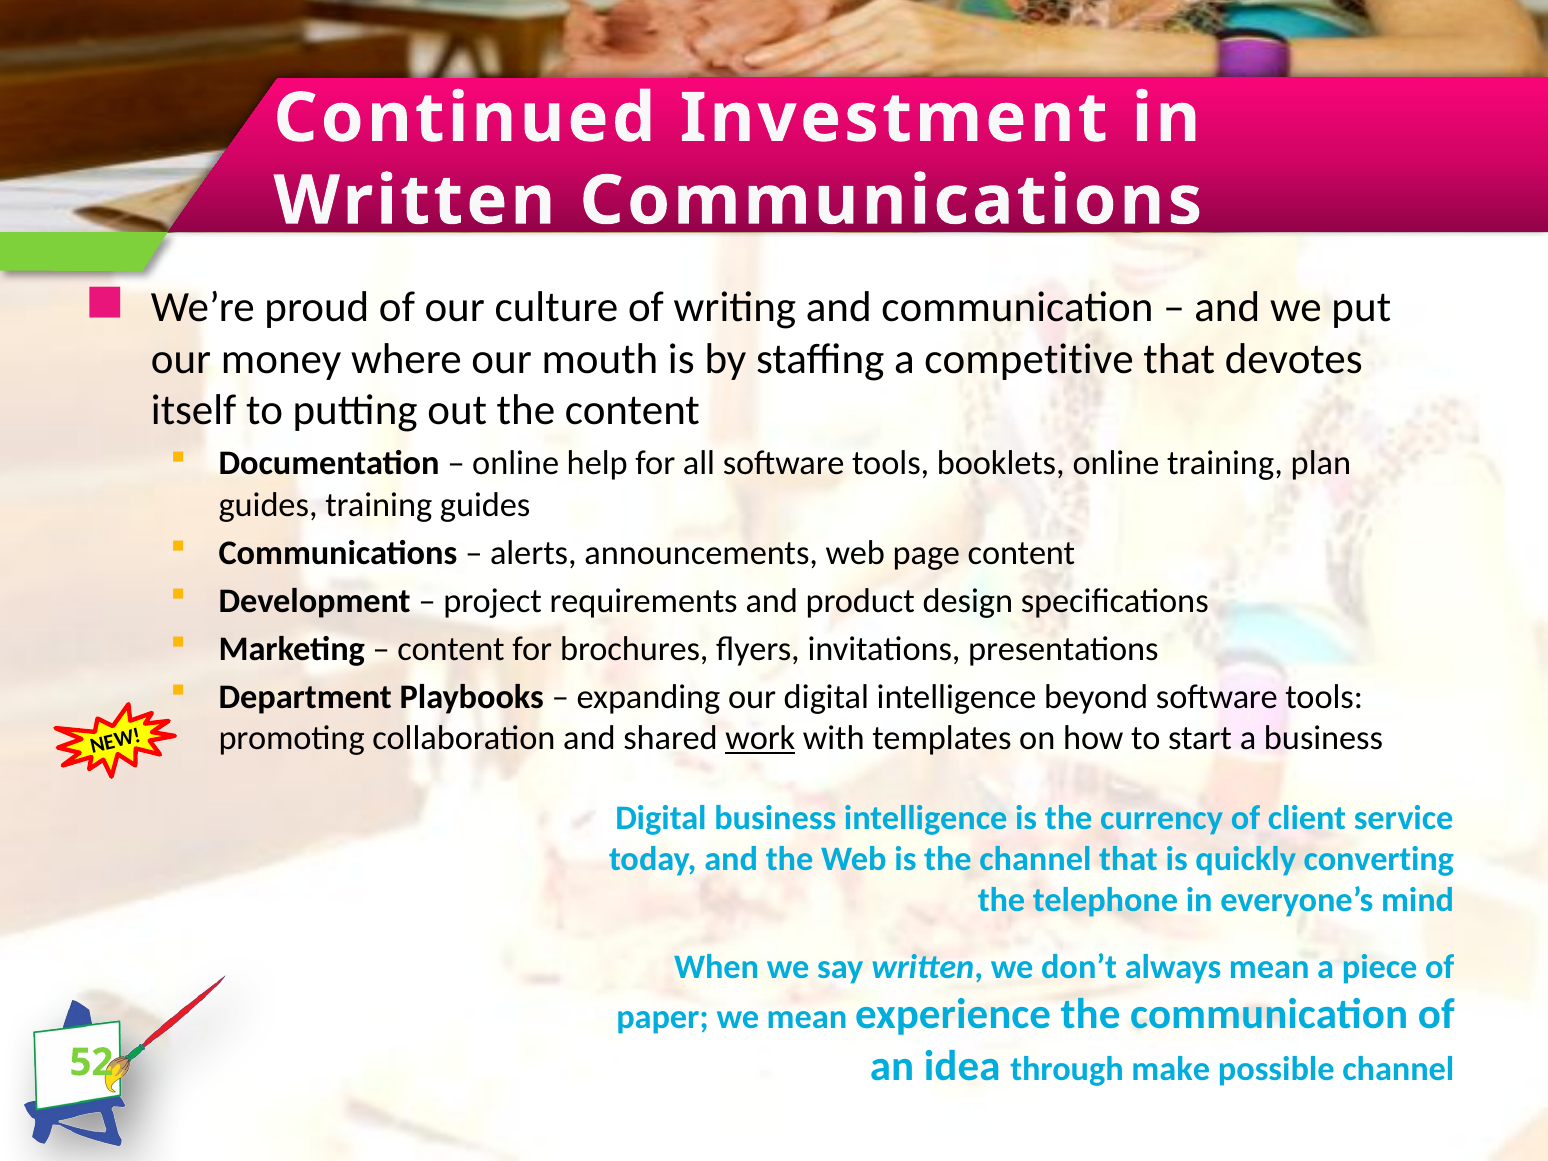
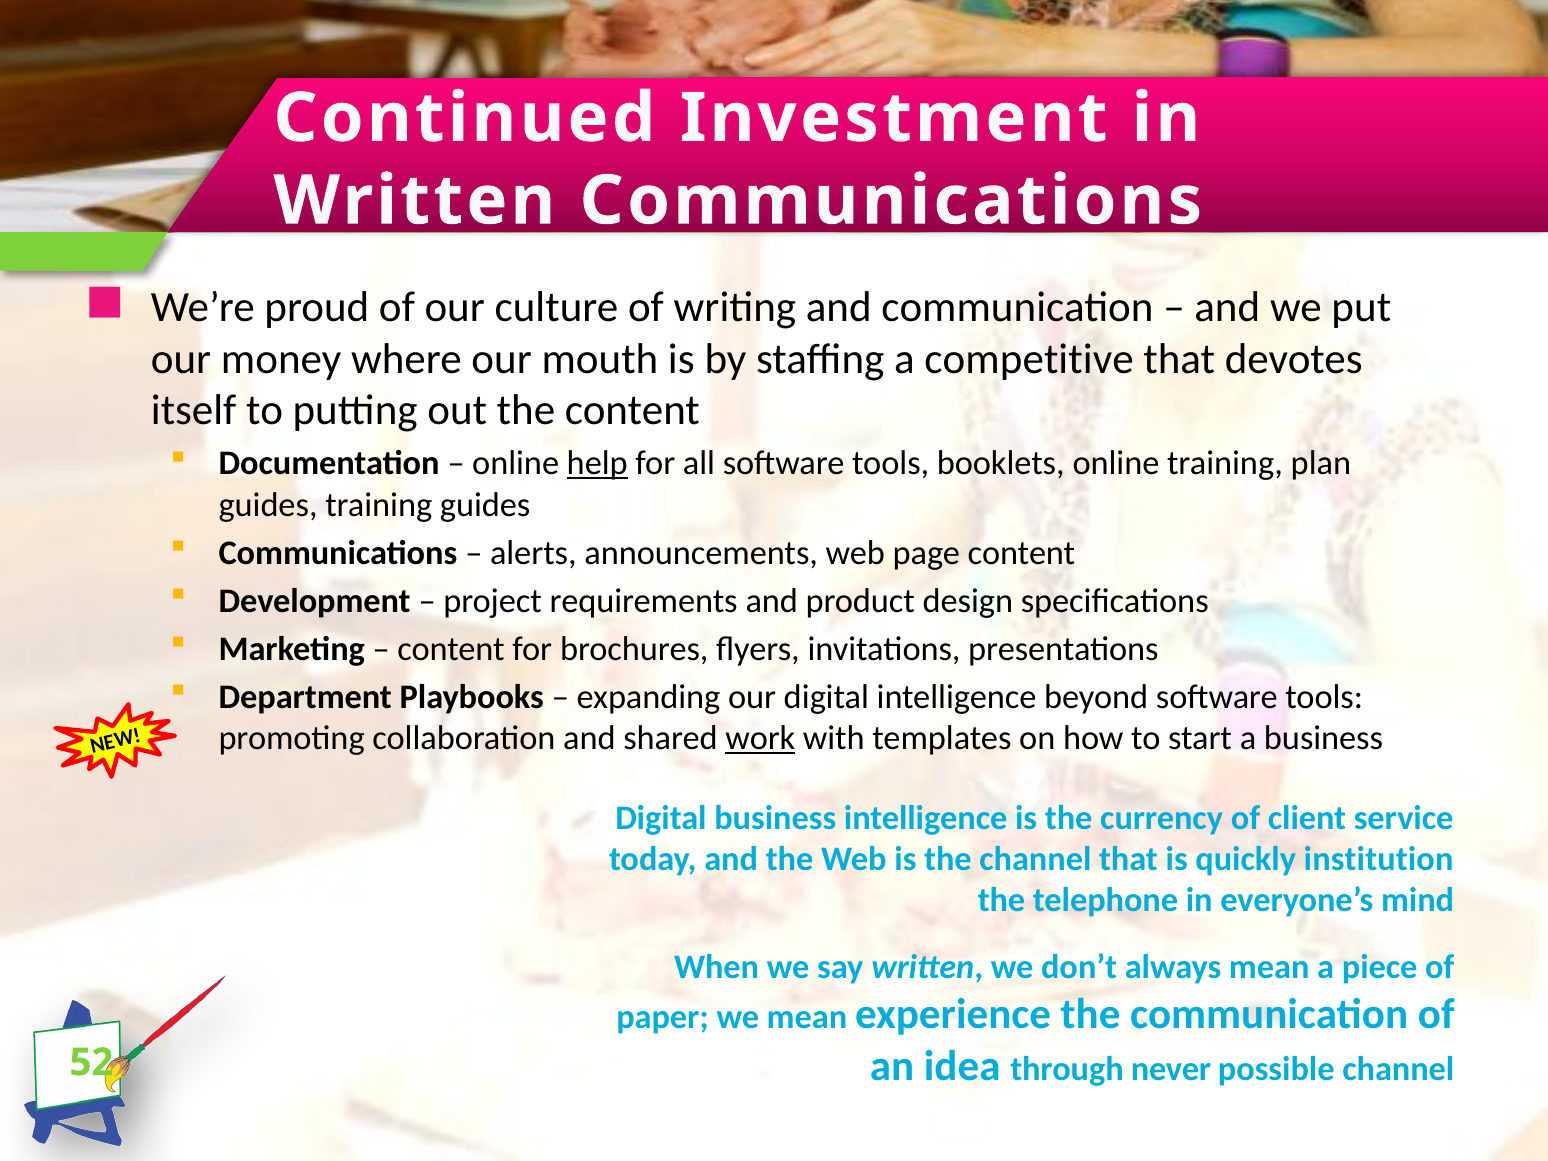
help underline: none -> present (597, 463)
converting: converting -> institution (1379, 859)
make: make -> never (1171, 1069)
